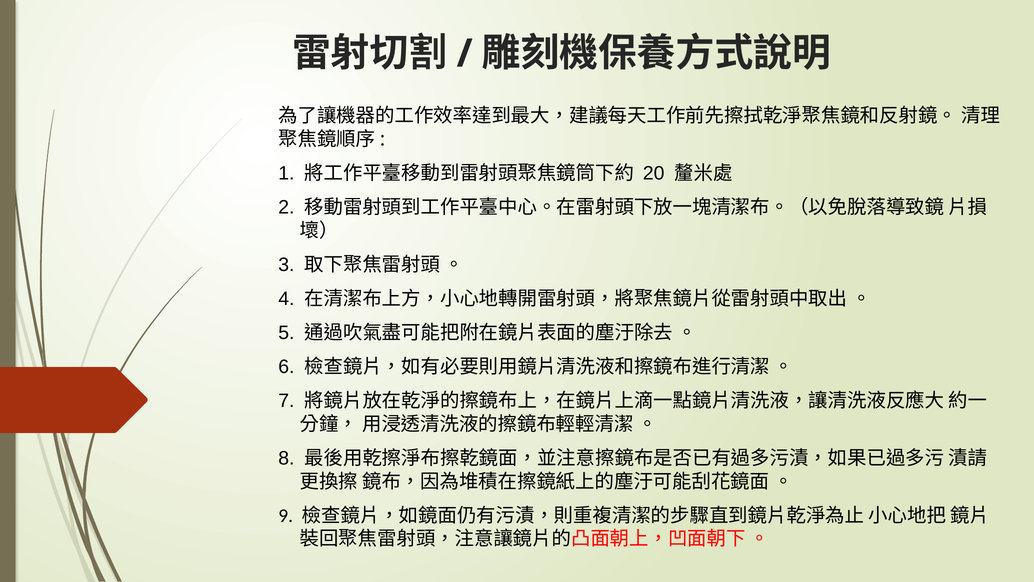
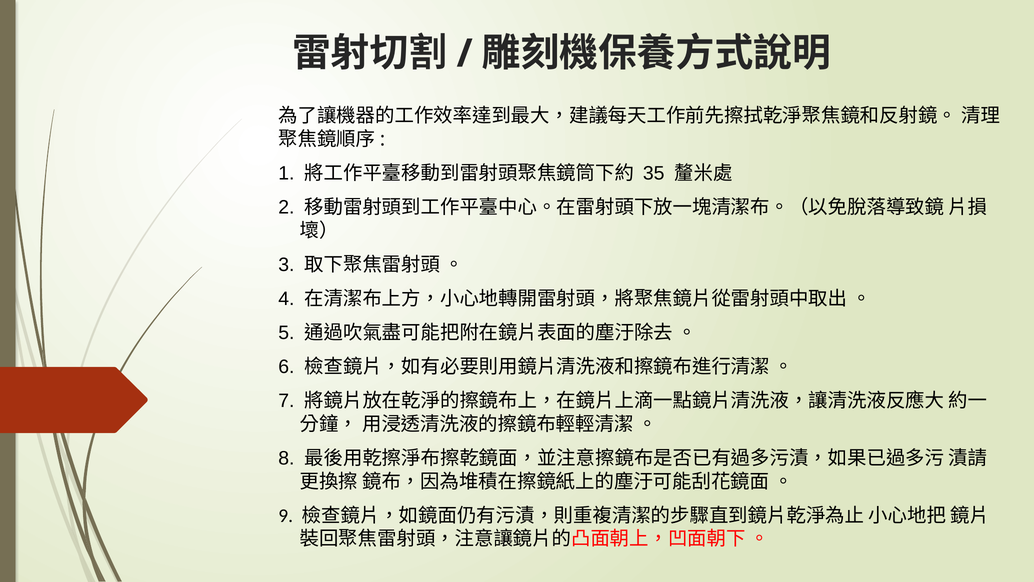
20: 20 -> 35 (654, 173)
